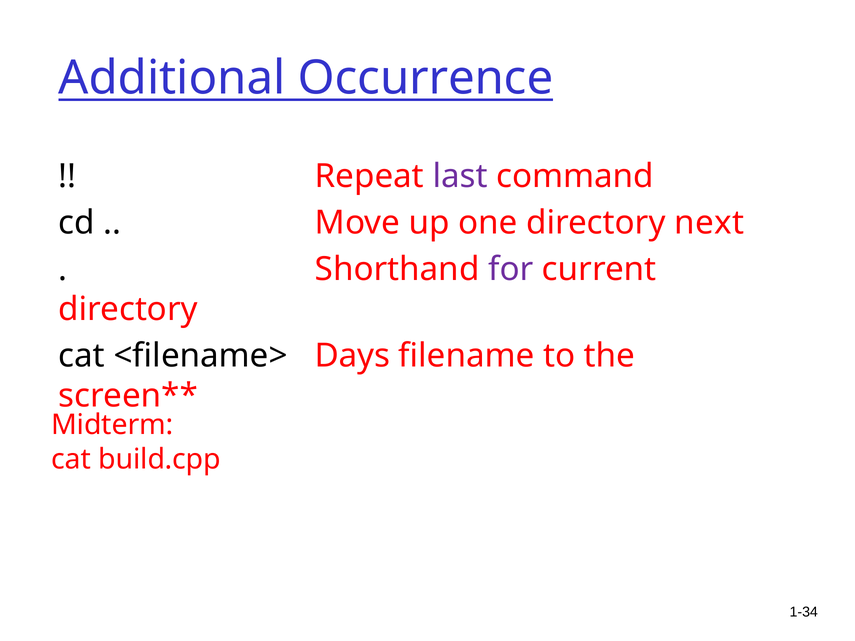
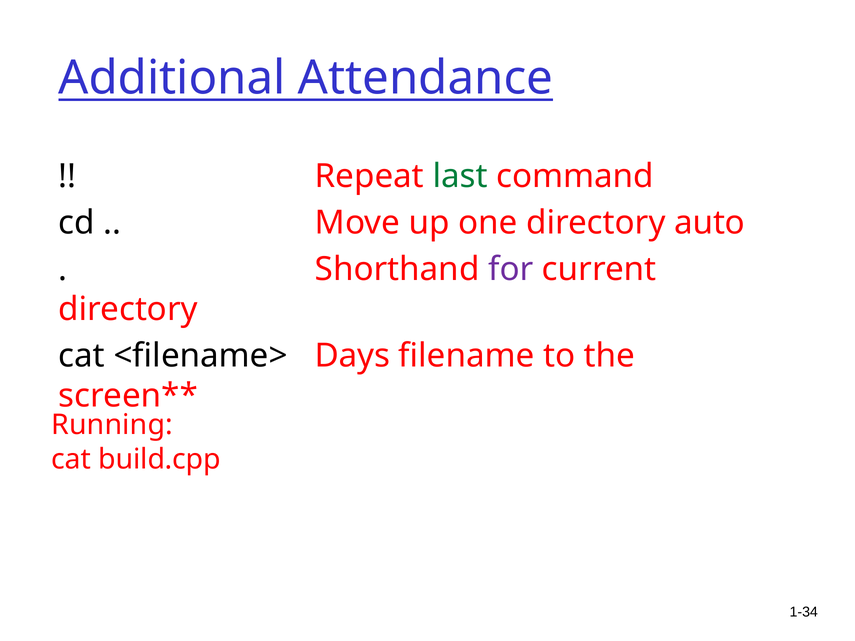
Occurrence: Occurrence -> Attendance (426, 78)
last colour: purple -> green (460, 176)
next: next -> auto (710, 223)
Midterm: Midterm -> Running (112, 425)
